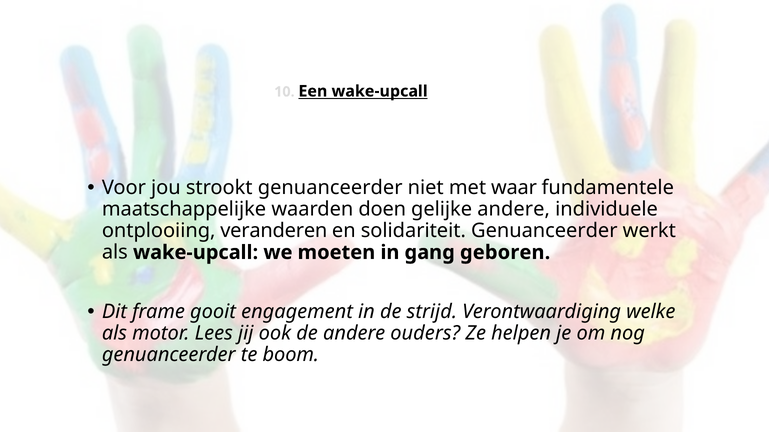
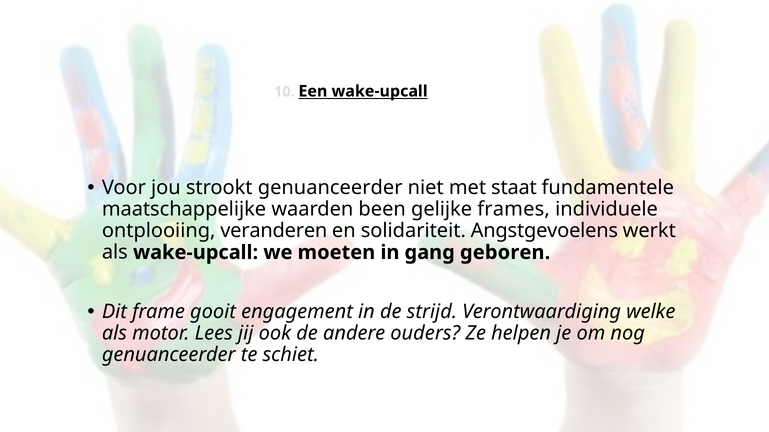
waar: waar -> staat (514, 188)
doen: doen -> been (382, 209)
gelijke andere: andere -> frames (514, 209)
solidariteit Genuanceerder: Genuanceerder -> Angstgevoelens (544, 231)
boom: boom -> schiet (291, 355)
